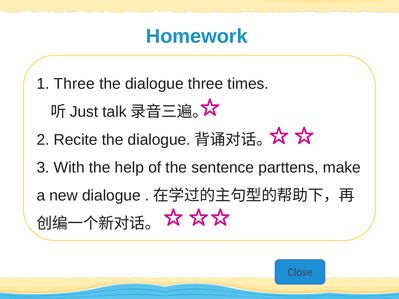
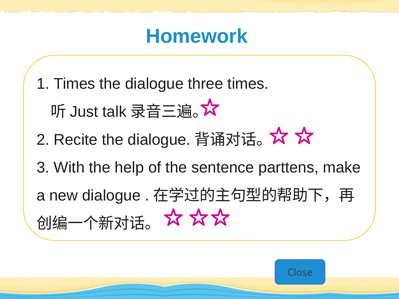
1 Three: Three -> Times (74, 84)
